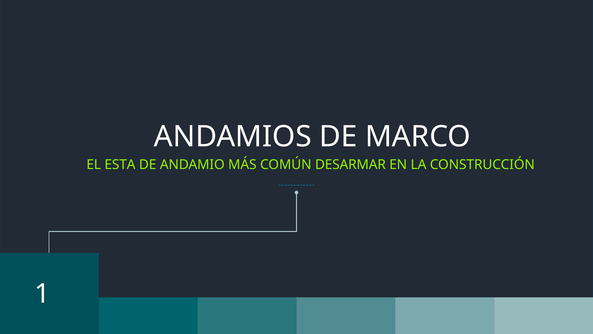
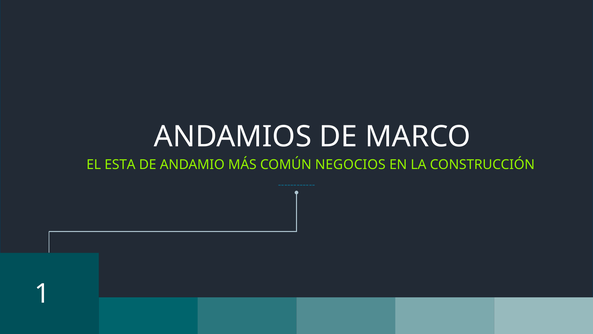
DESARMAR: DESARMAR -> NEGOCIOS (350, 165)
